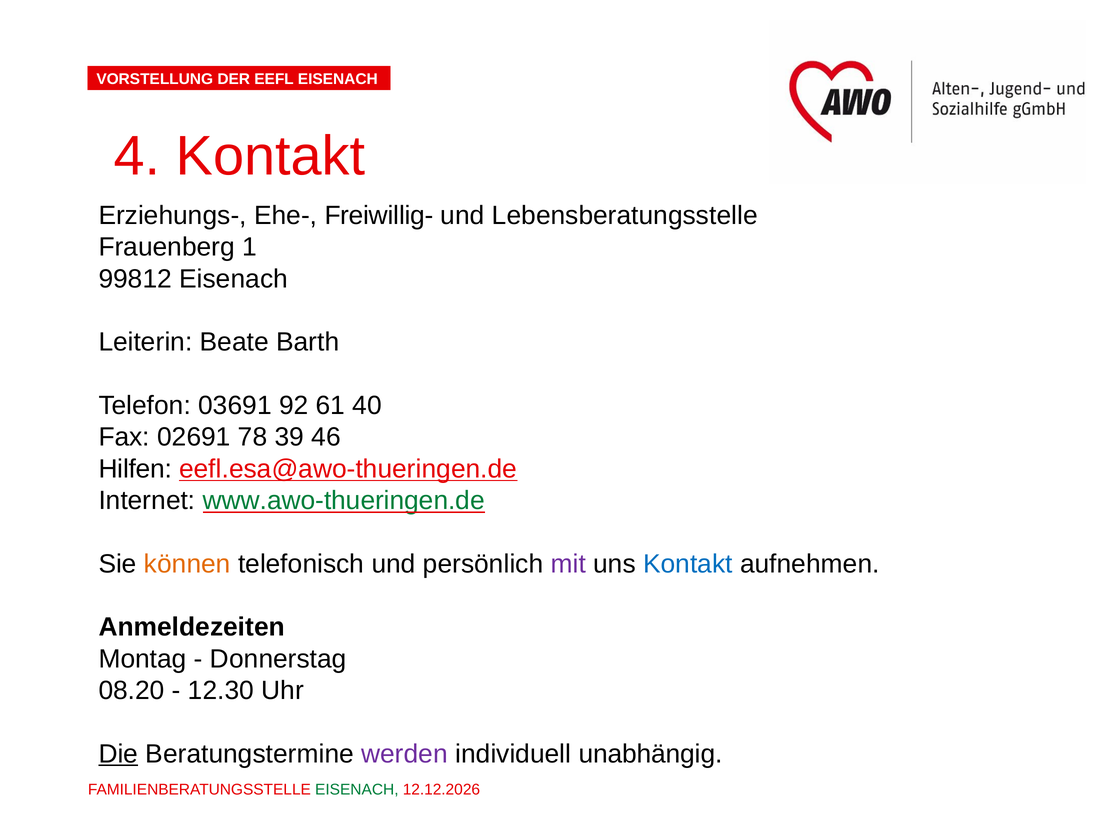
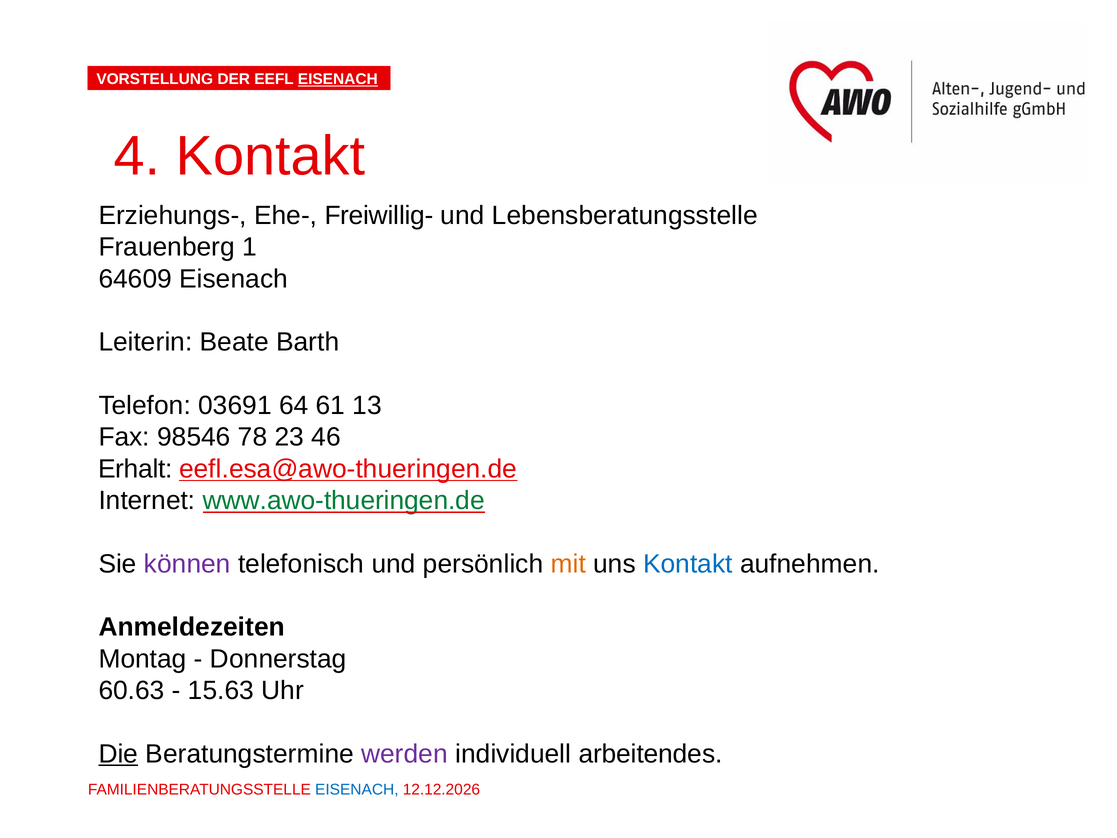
EISENACH underline: none -> present (338, 79)
99812: 99812 -> 64609 (135, 279)
92: 92 -> 64 (294, 405)
40: 40 -> 13 (367, 405)
02691: 02691 -> 98546 (194, 437)
39: 39 -> 23 (289, 437)
Hilfen: Hilfen -> Erhalt (135, 469)
können colour: orange -> purple (187, 564)
mit colour: purple -> orange (568, 564)
08.20: 08.20 -> 60.63 (132, 690)
12.30: 12.30 -> 15.63 (221, 690)
unabhängig: unabhängig -> arbeitendes (650, 754)
EISENACH colour: green -> blue (357, 789)
